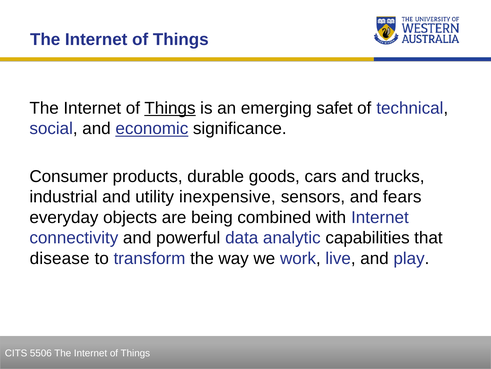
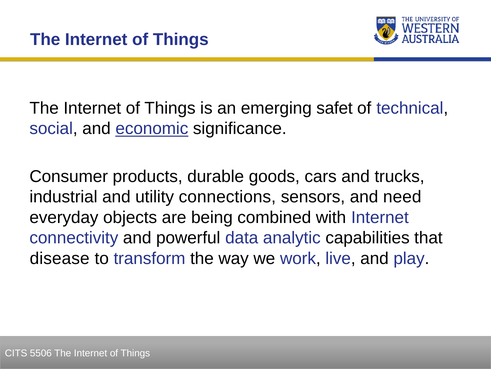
Things underline: present -> none (170, 108)
inexpensive: inexpensive -> connections (227, 197)
fears: fears -> need (402, 197)
